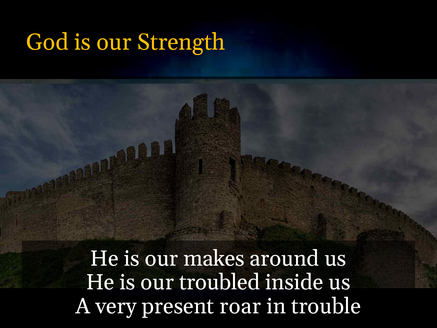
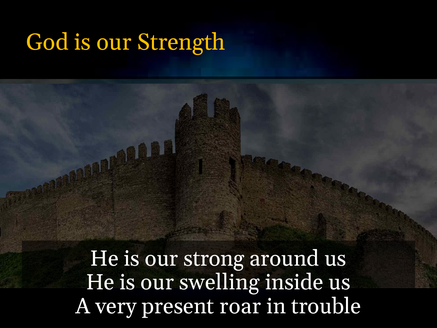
makes: makes -> strong (214, 258)
troubled: troubled -> swelling (219, 282)
